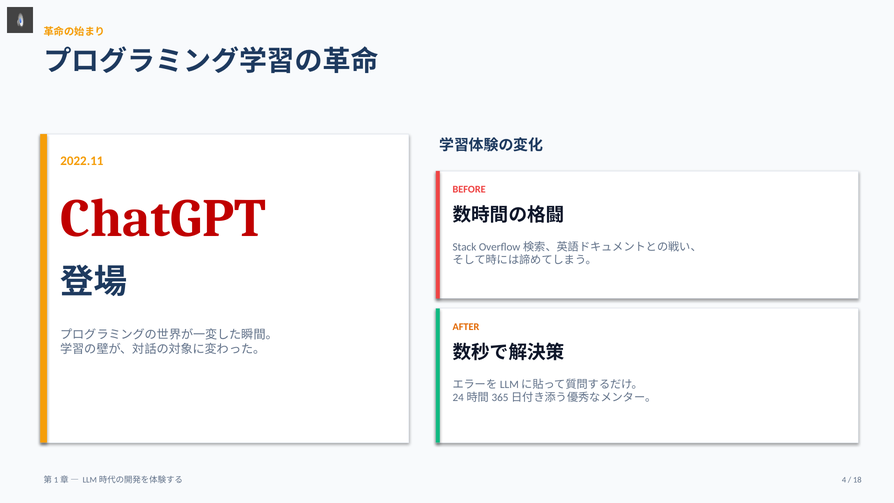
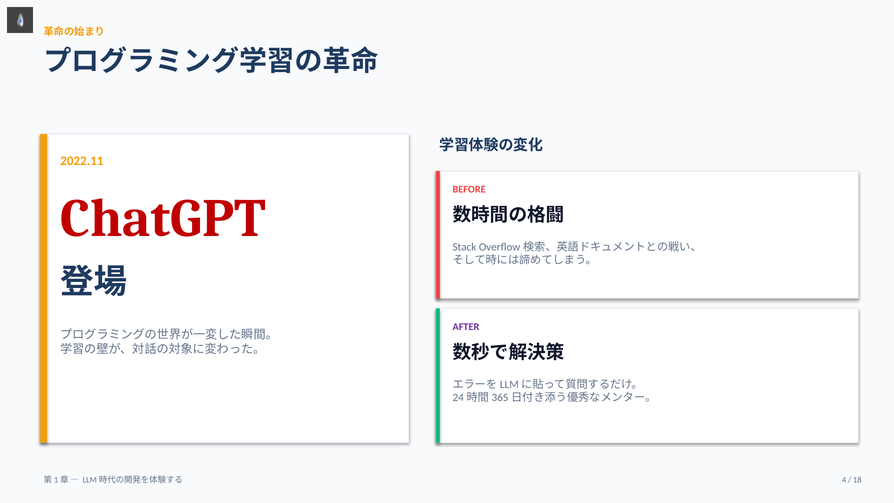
AFTER colour: orange -> purple (466, 327)
